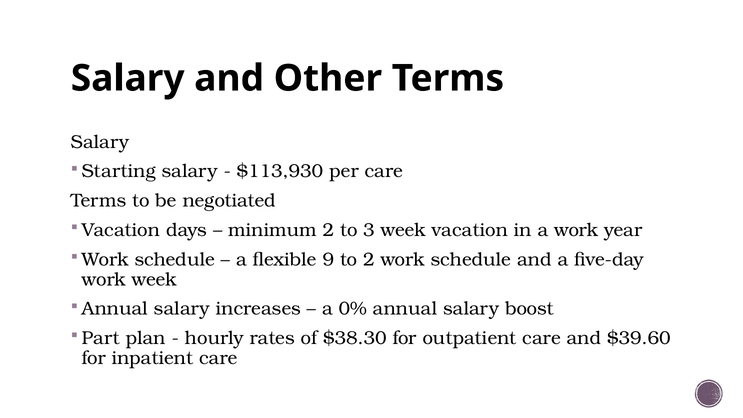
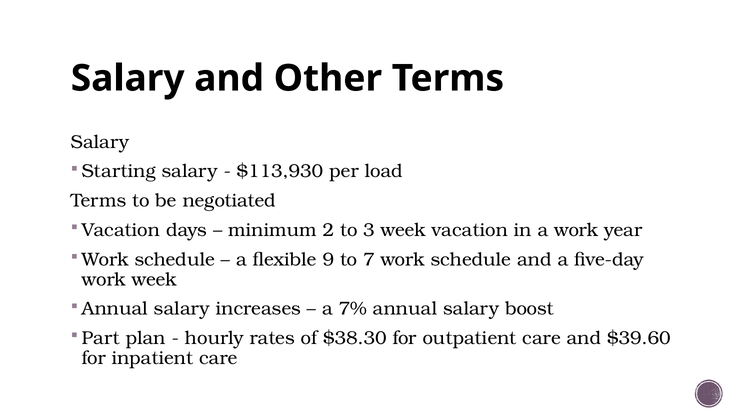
per care: care -> load (384, 171)
to 2: 2 -> 7 (369, 259)
0%: 0% -> 7% (353, 309)
